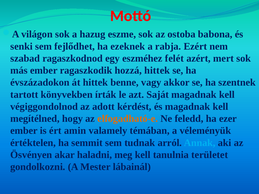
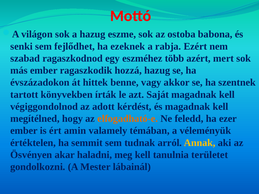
felét: felét -> több (174, 58)
hozzá hittek: hittek -> hazug (157, 71)
Annak colour: light blue -> yellow (200, 143)
